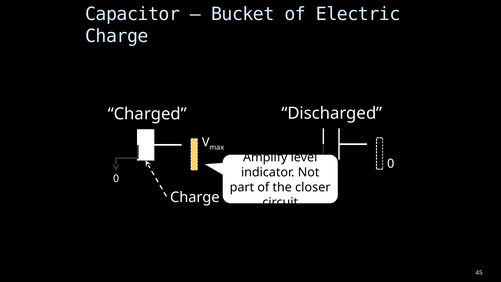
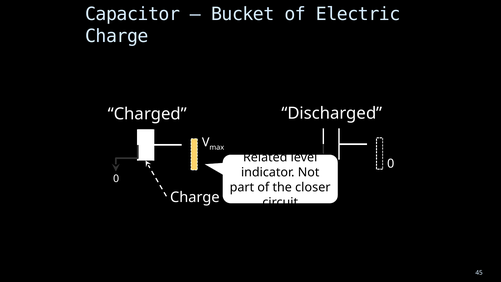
Amplify: Amplify -> Related (265, 157)
